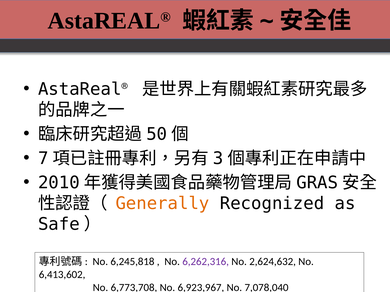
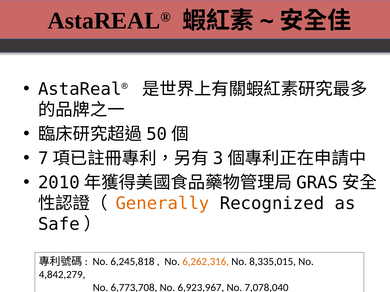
6,262,316 colour: purple -> orange (206, 262)
2,624,632: 2,624,632 -> 8,335,015 (273, 262)
6,413,602: 6,413,602 -> 4,842,279 (62, 275)
